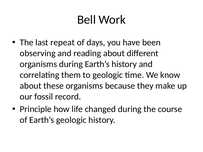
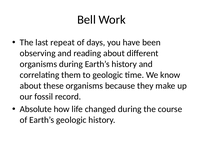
Principle: Principle -> Absolute (36, 109)
